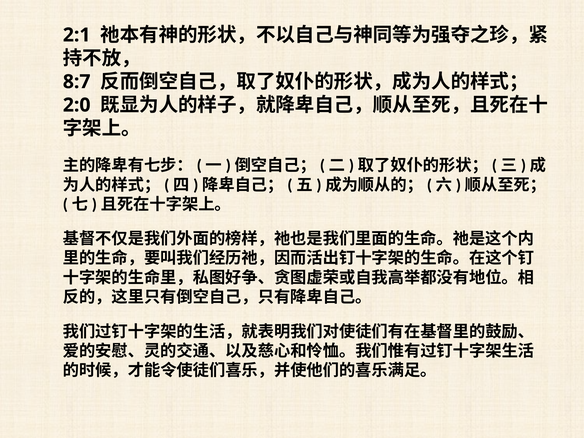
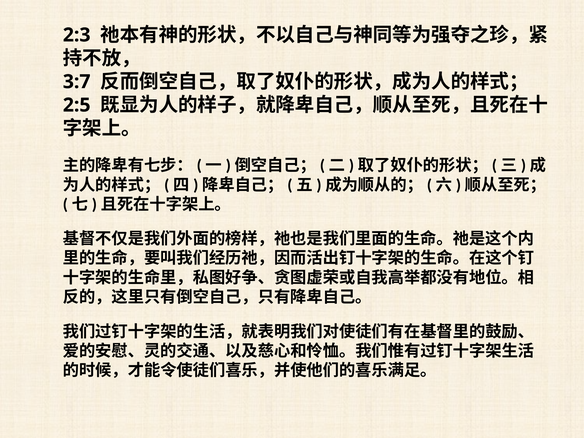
2:1: 2:1 -> 2:3 (77, 35)
8:7: 8:7 -> 3:7 (77, 82)
2:0: 2:0 -> 2:5 (77, 105)
